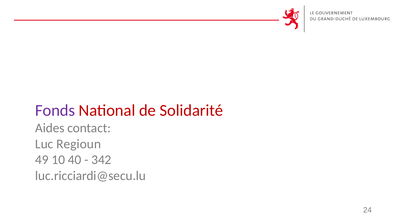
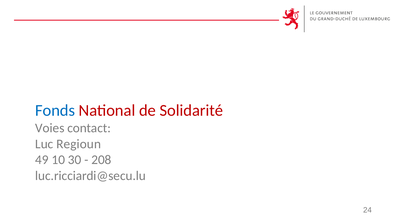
Fonds colour: purple -> blue (55, 110)
Aides: Aides -> Voies (50, 128)
40: 40 -> 30 (75, 160)
342: 342 -> 208 (101, 160)
